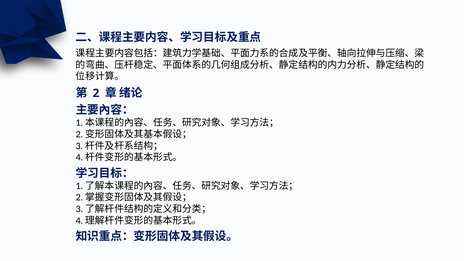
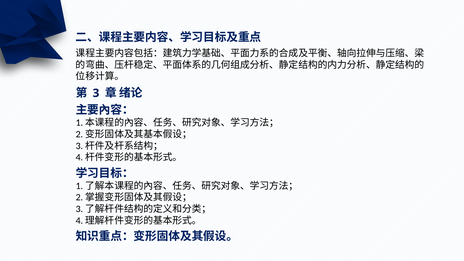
2: 2 -> 3 (96, 93)
